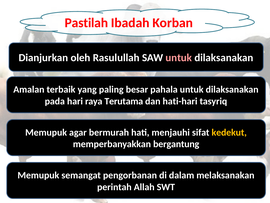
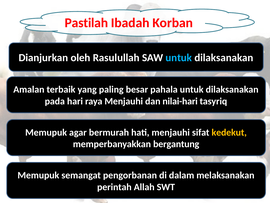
untuk colour: pink -> light blue (179, 58)
raya Terutama: Terutama -> Menjauhi (124, 101)
hati-hari: hati-hari -> nilai-hari (180, 101)
